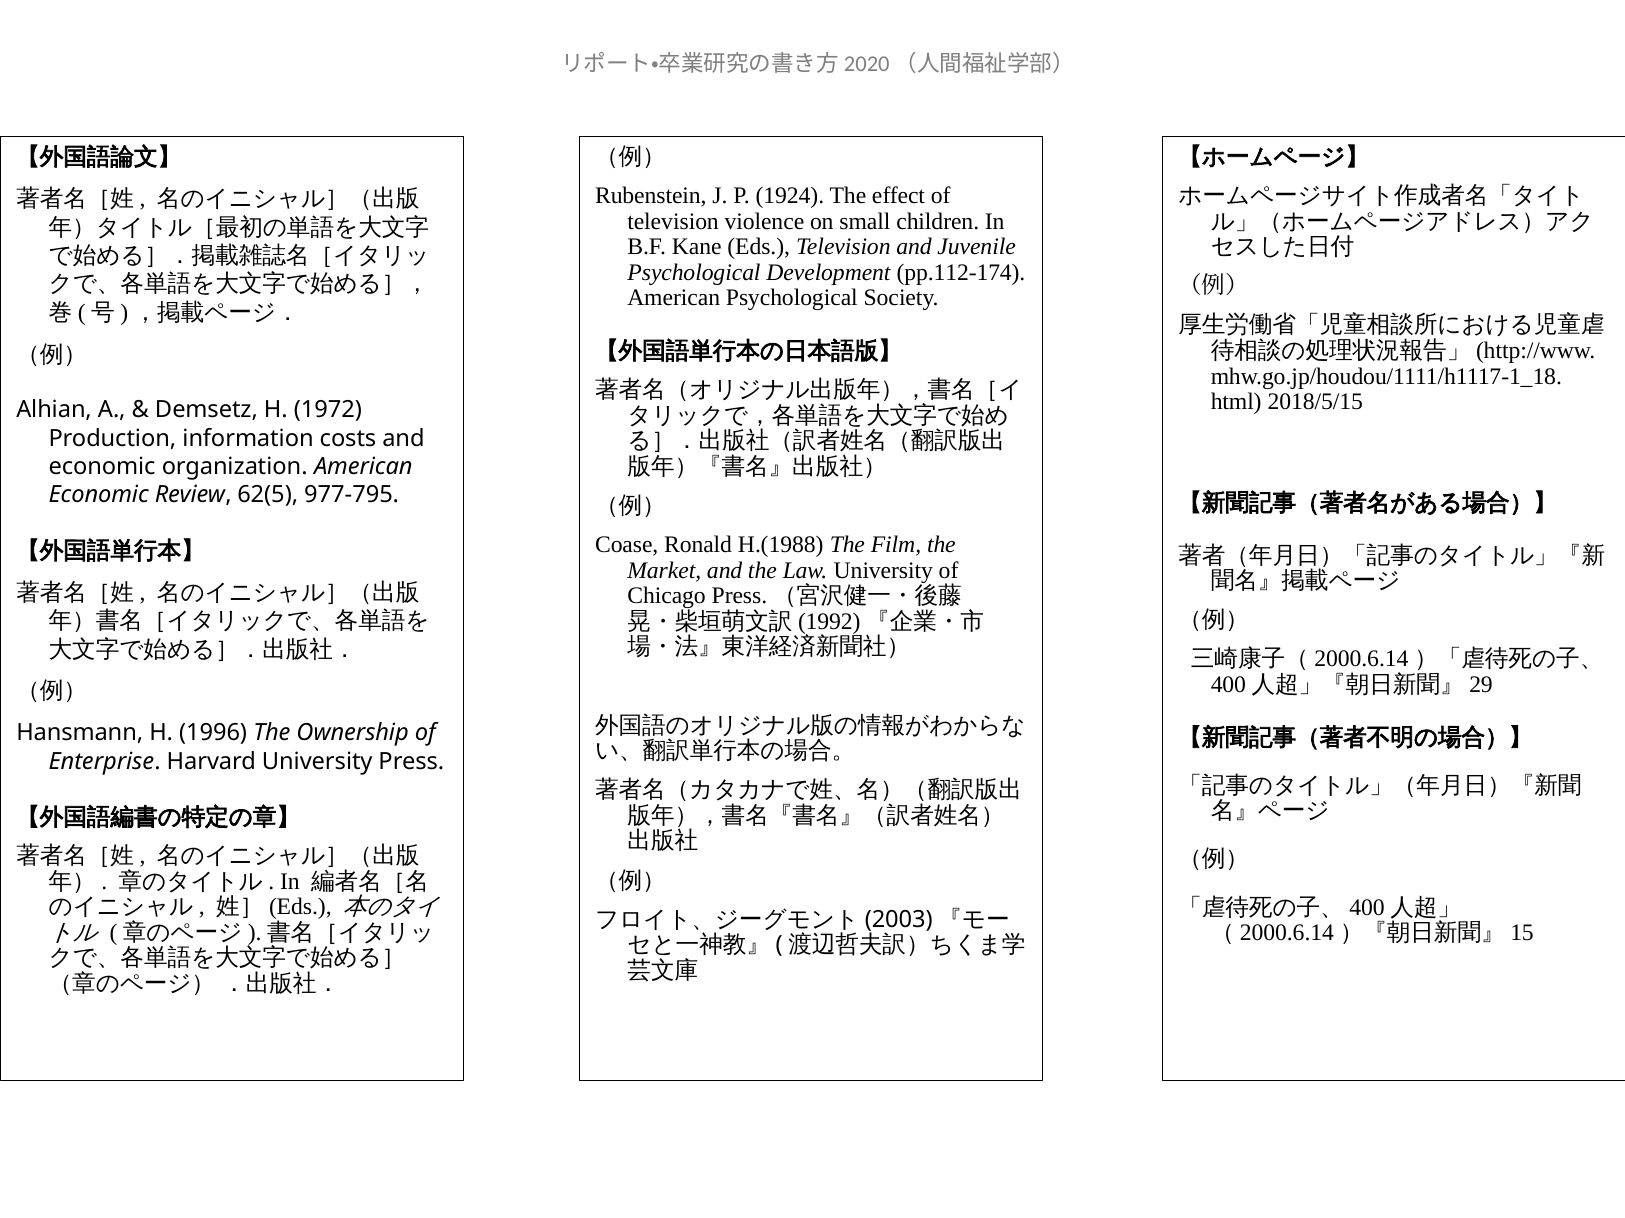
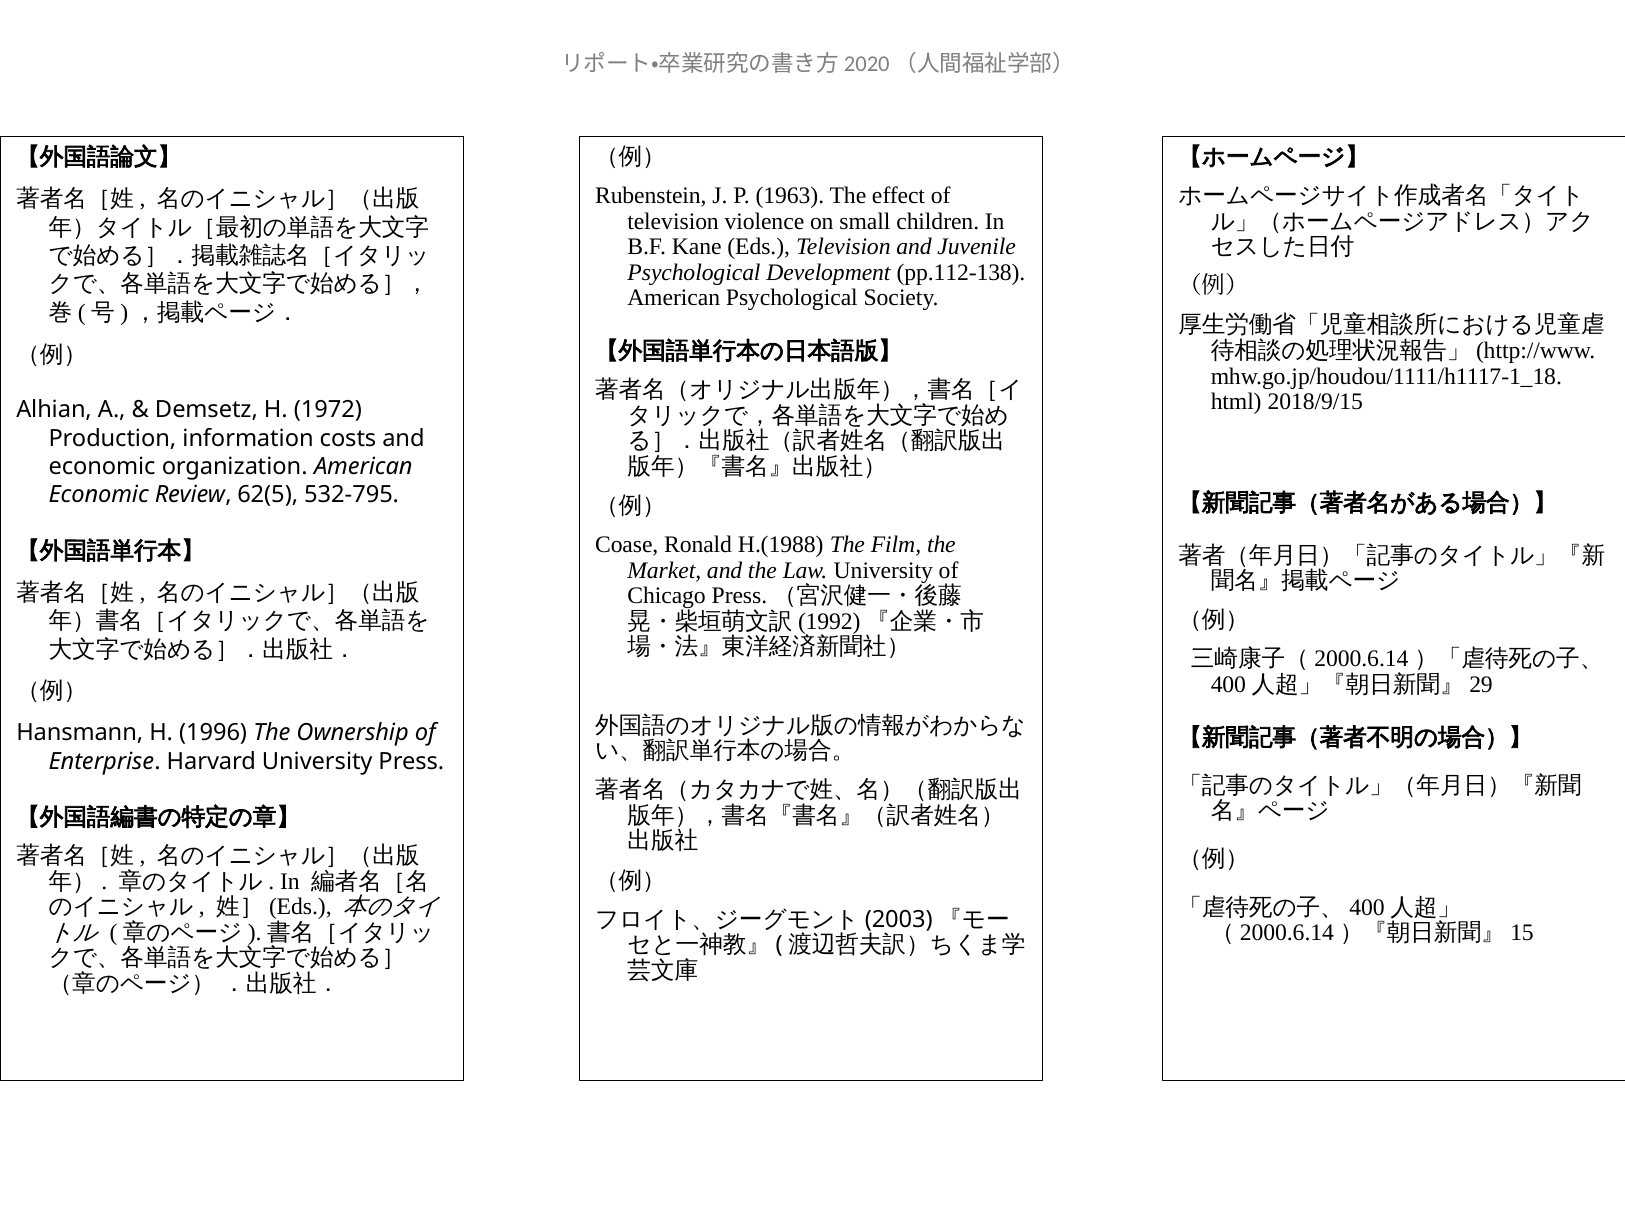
1924: 1924 -> 1963 (790, 196)
pp.112-174: pp.112-174 -> pp.112-138 (961, 273)
2018/5/15: 2018/5/15 -> 2018/9/15 (1315, 402)
977-795: 977-795 -> 532-795 (352, 495)
